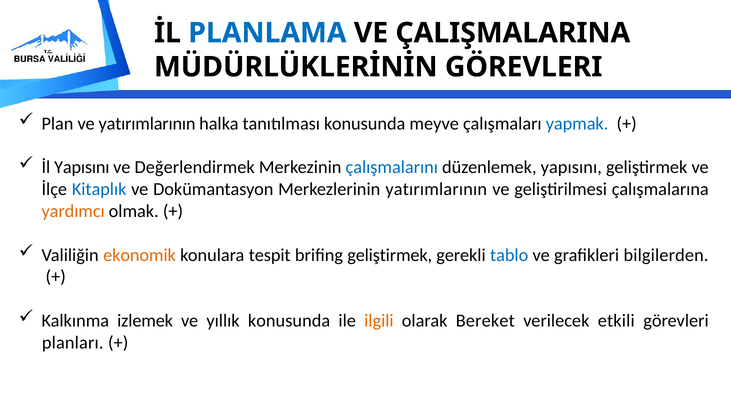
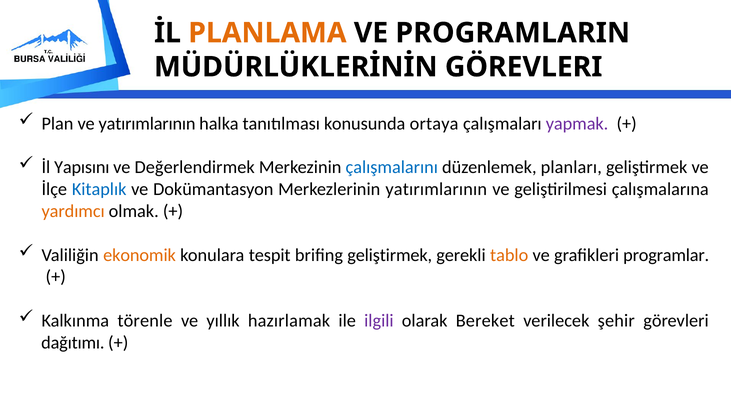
PLANLAMA colour: blue -> orange (267, 33)
ÇALIŞMALARINA: ÇALIŞMALARINA -> PROGRAMLARIN (513, 33)
meyve: meyve -> ortaya (434, 124)
yapmak colour: blue -> purple (577, 124)
düzenlemek yapısını: yapısını -> planları (571, 167)
tablo colour: blue -> orange (509, 255)
bilgilerden: bilgilerden -> programlar (666, 255)
izlemek: izlemek -> törenle (145, 321)
yıllık konusunda: konusunda -> hazırlamak (289, 321)
ilgili colour: orange -> purple (379, 321)
etkili: etkili -> şehir (616, 321)
planları: planları -> dağıtımı (73, 343)
